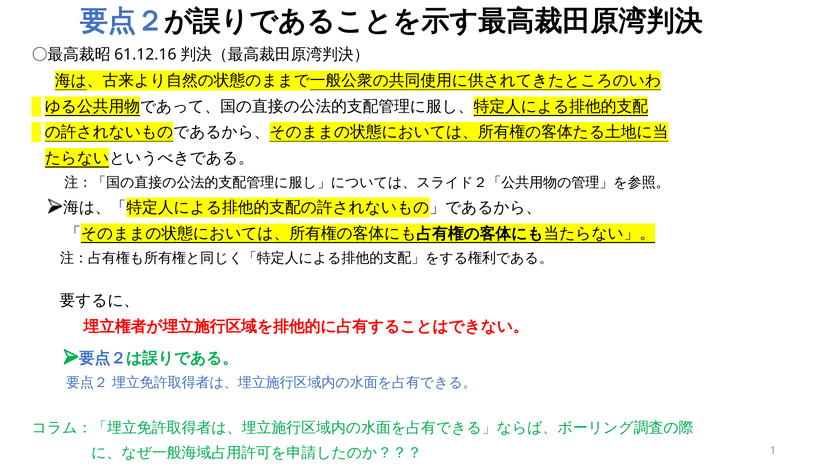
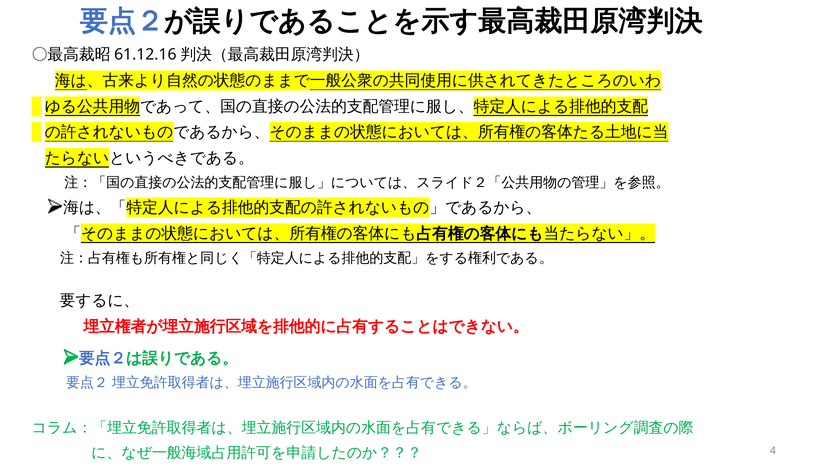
1: 1 -> 4 (773, 450)
